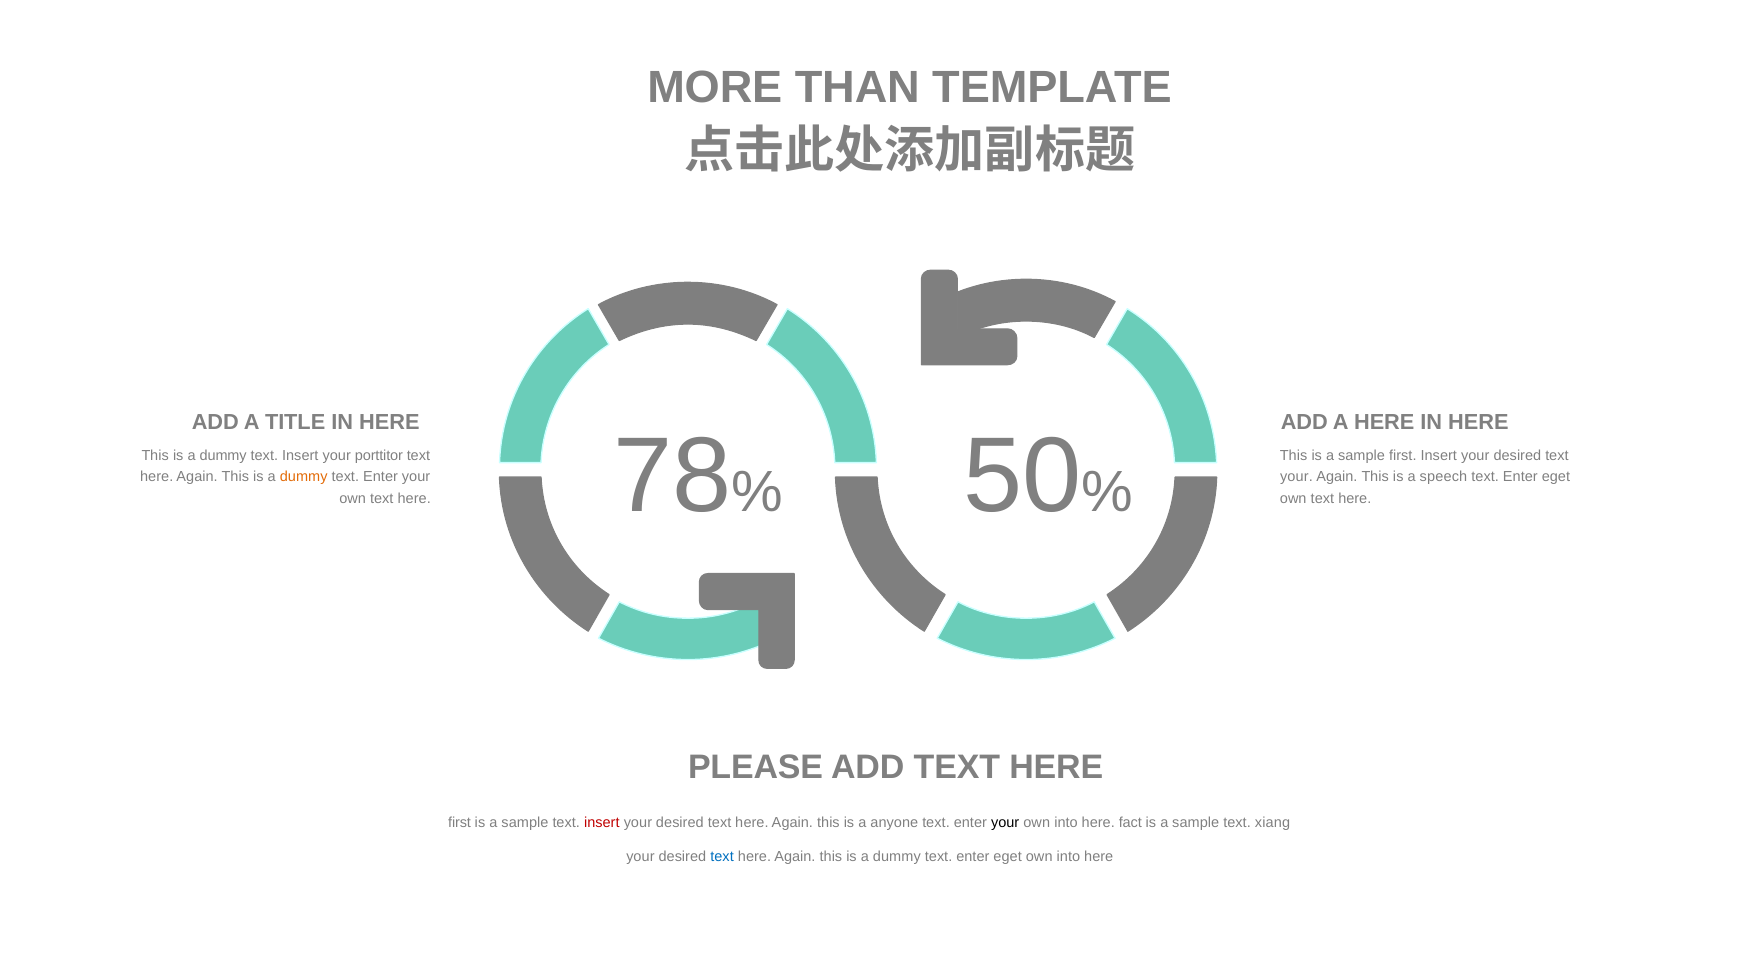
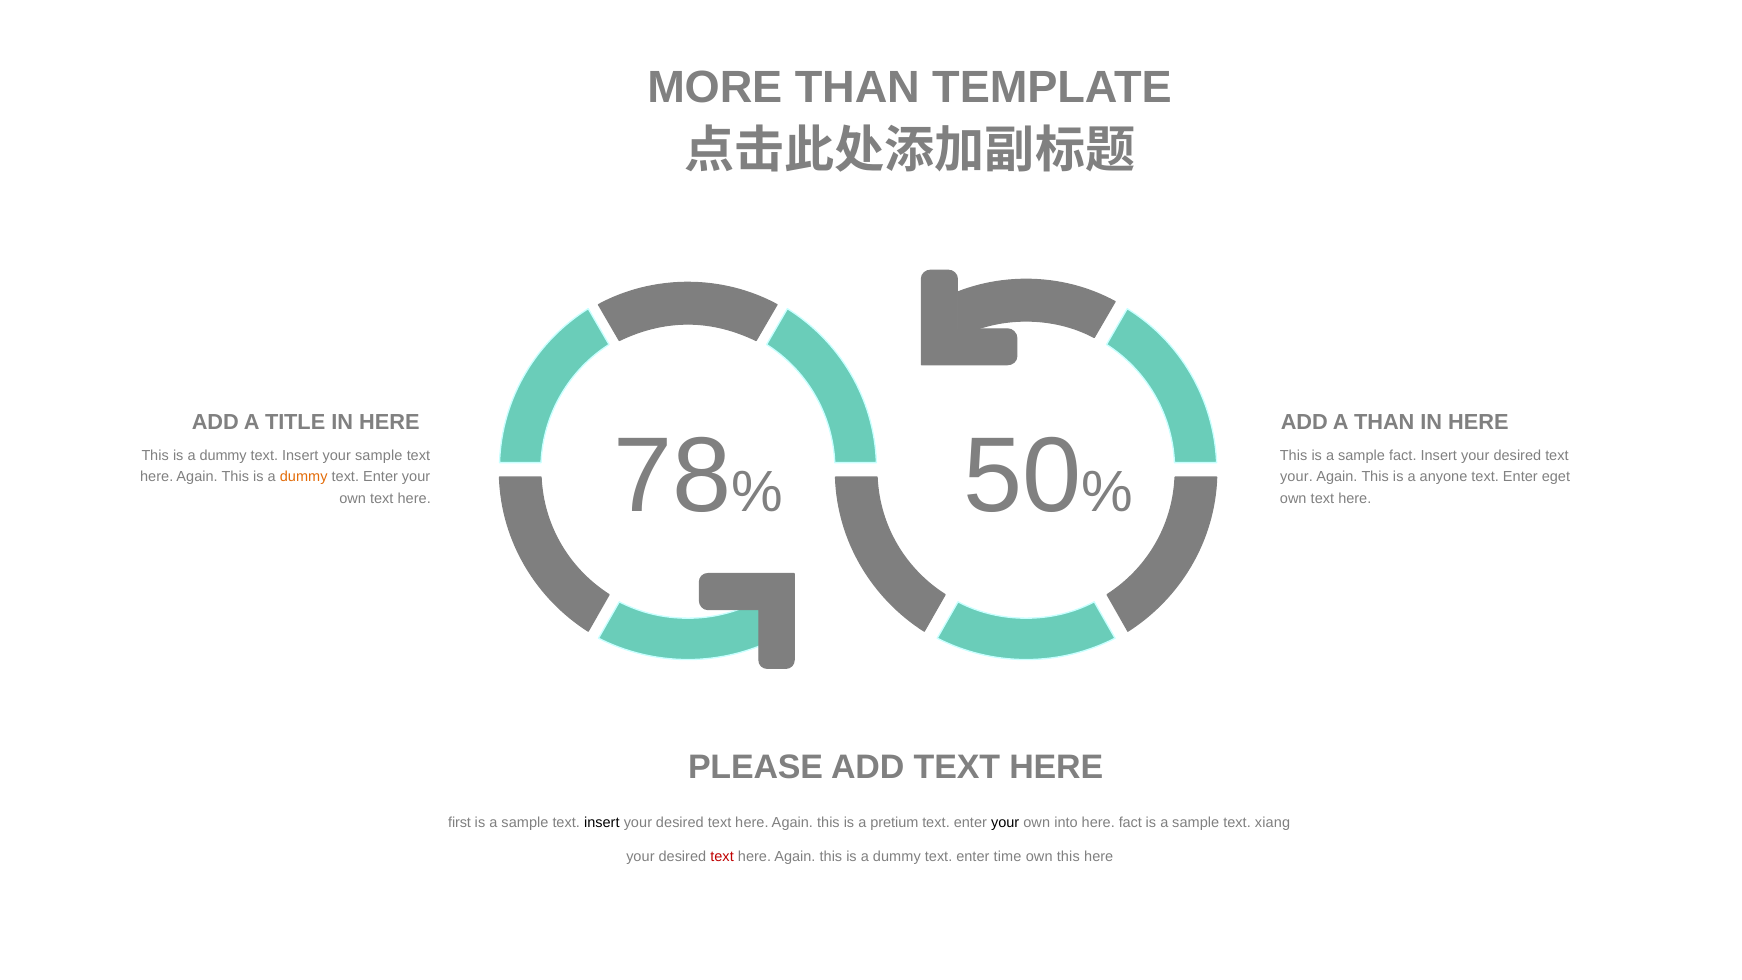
A HERE: HERE -> THAN (1384, 422)
your porttitor: porttitor -> sample (379, 455)
sample first: first -> fact (1403, 455)
speech: speech -> anyone (1444, 477)
insert colour: red -> black (602, 823)
anyone: anyone -> pretium (894, 823)
text colour: blue -> red (722, 857)
dummy text enter eget: eget -> time (1008, 857)
into: into -> this (1068, 857)
